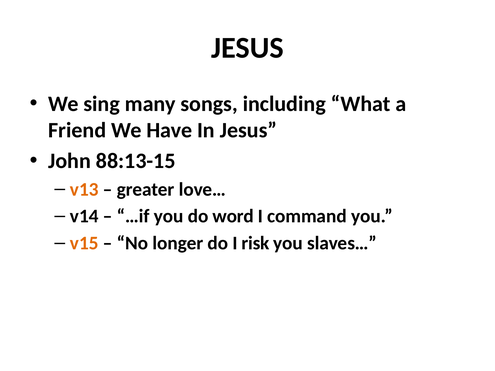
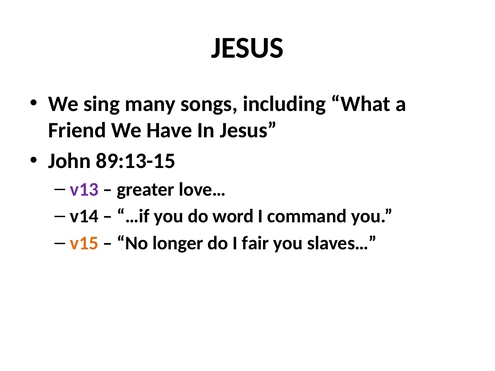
88:13-15: 88:13-15 -> 89:13-15 (136, 161)
v13 colour: orange -> purple (84, 189)
risk: risk -> fair (255, 243)
